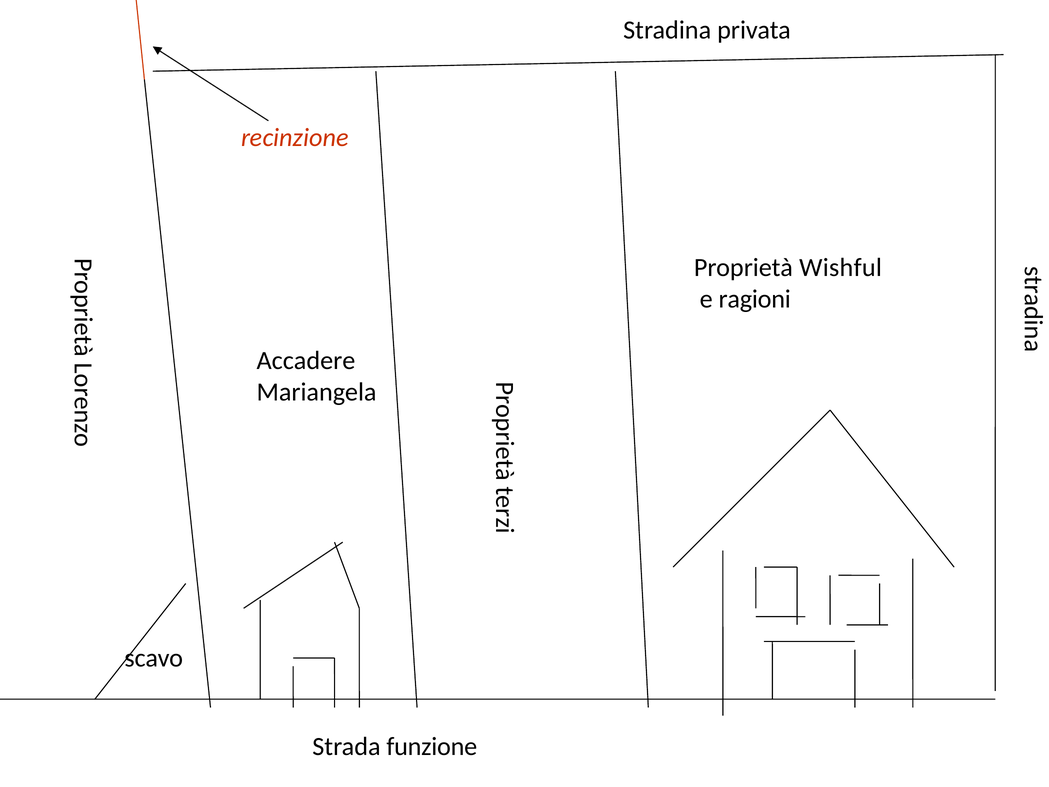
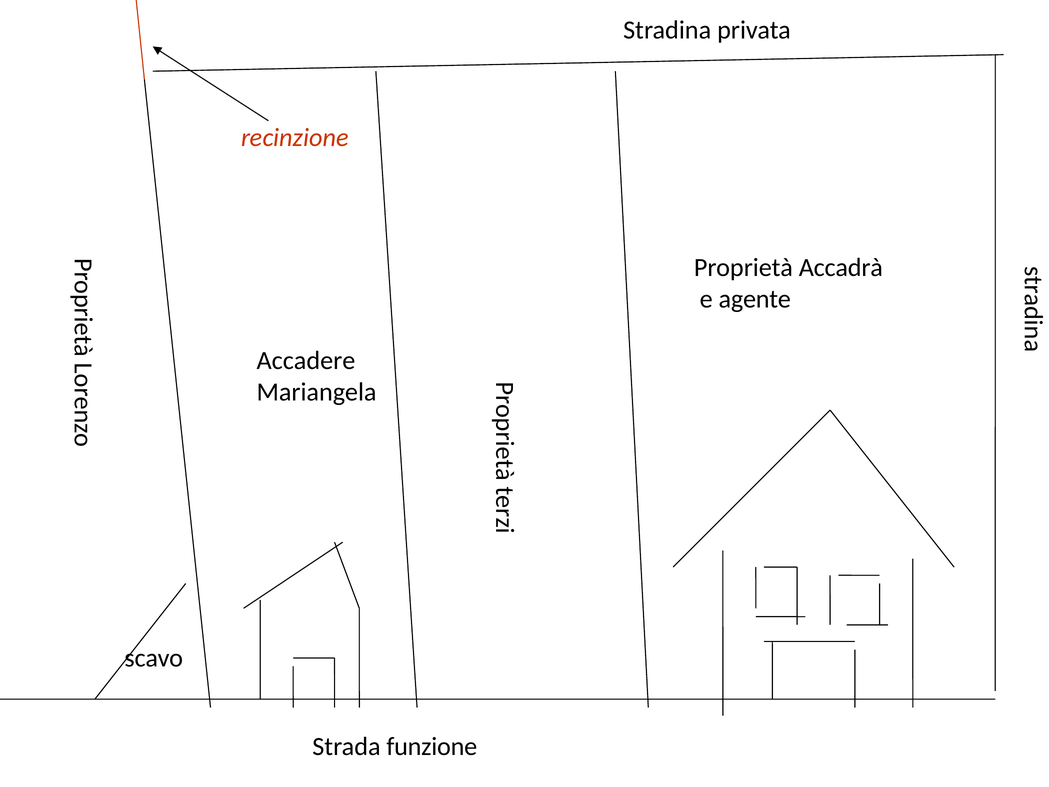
Wishful: Wishful -> Accadrà (841, 267)
ragioni: ragioni -> agente (755, 299)
